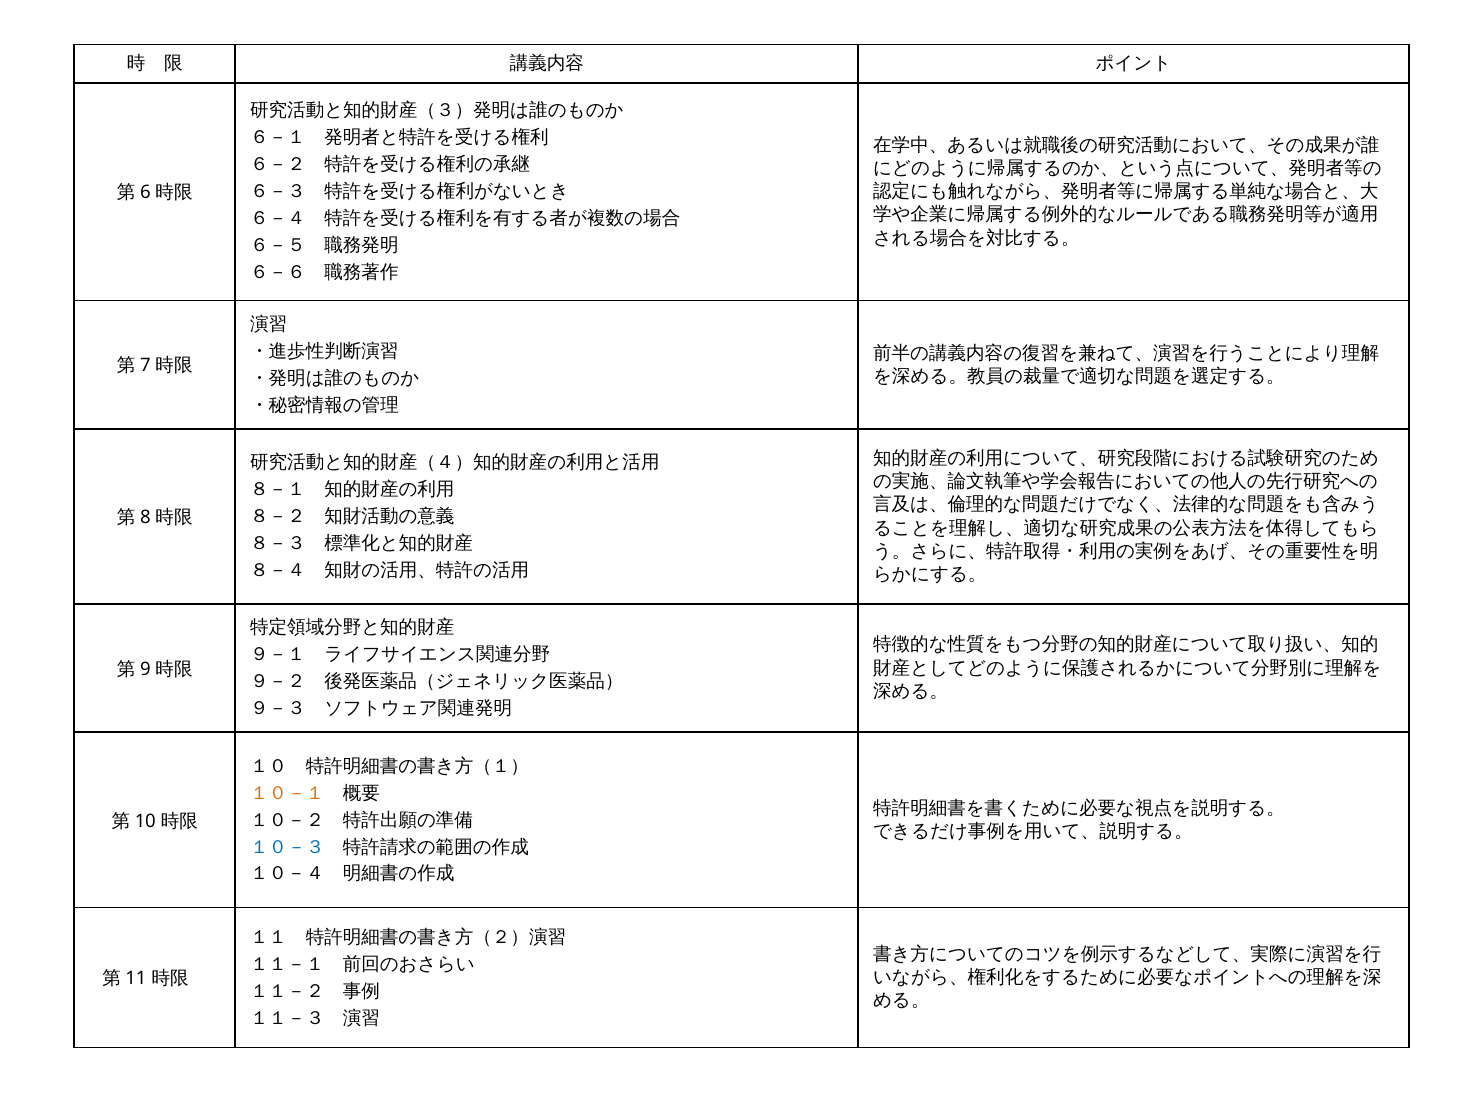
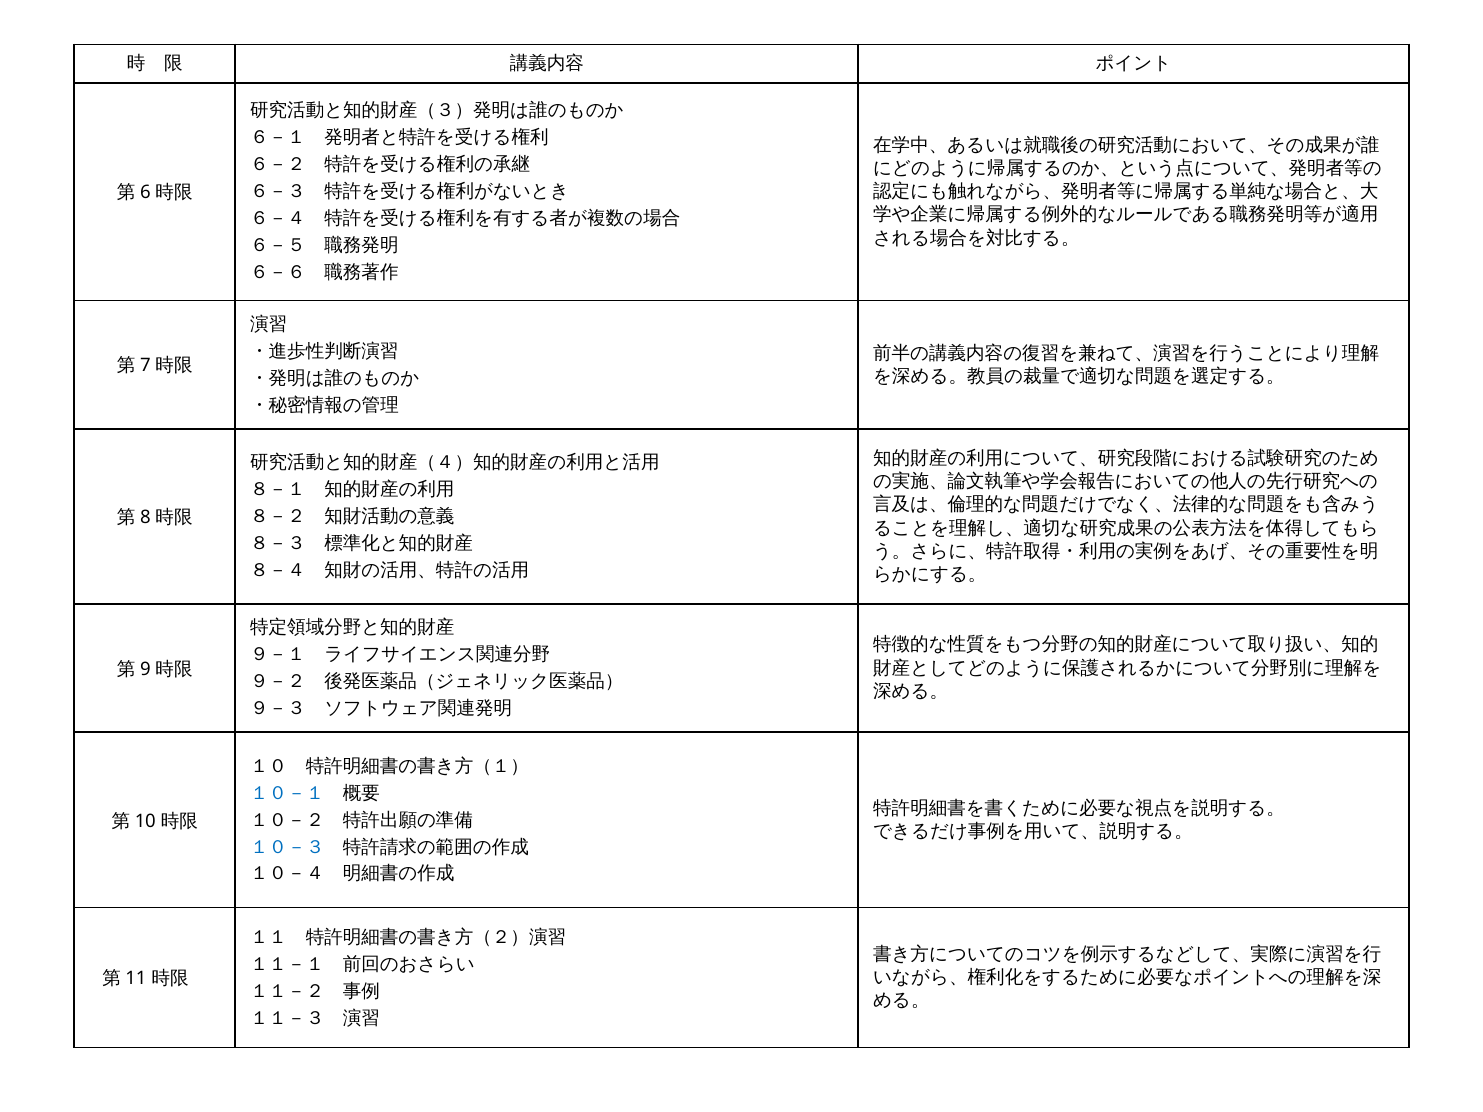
１０－１ colour: orange -> blue (287, 793)
